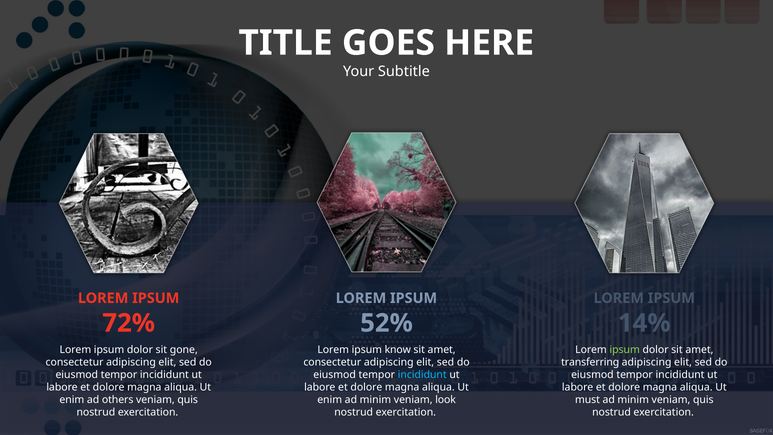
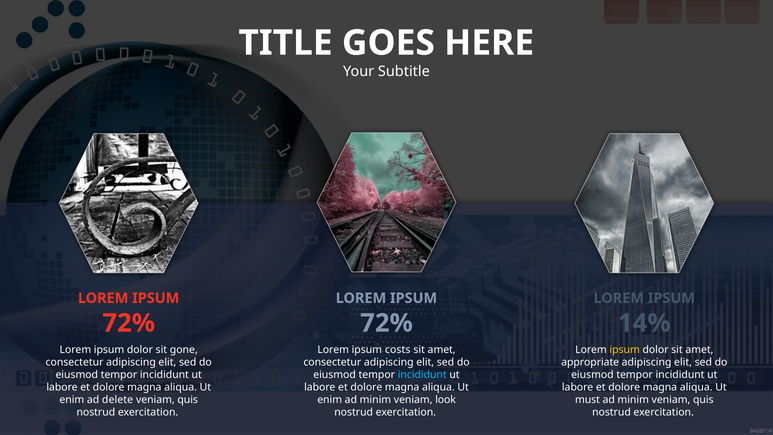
52%: 52% -> 72% (386, 323)
know: know -> costs (398, 349)
ipsum colour: light green -> yellow (625, 349)
transferring: transferring -> appropriate (590, 362)
others: others -> delete (118, 400)
